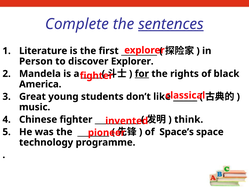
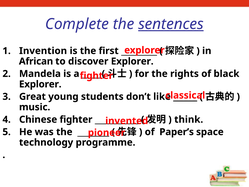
Literature: Literature -> Invention (43, 51)
Person: Person -> African (36, 61)
for underline: present -> none (142, 74)
America: America -> Explorer (40, 84)
Space’s: Space’s -> Paper’s (177, 132)
